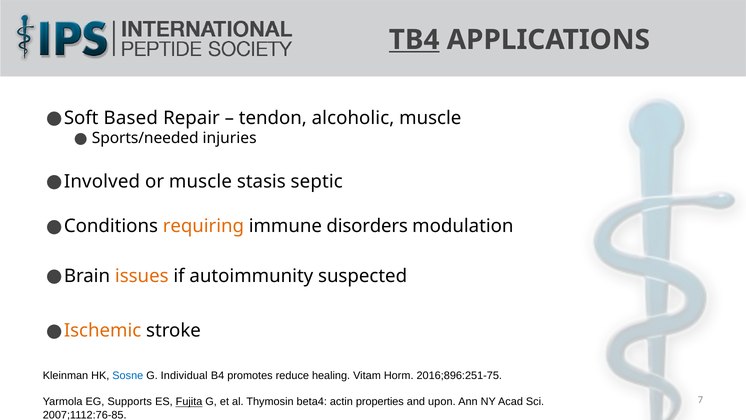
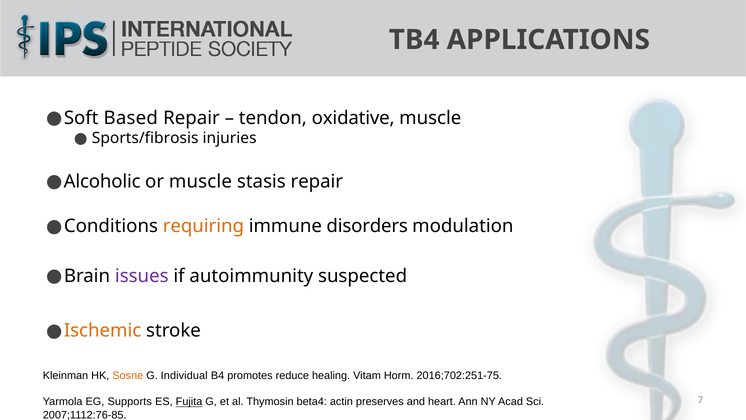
TB4 underline: present -> none (414, 40)
alcoholic: alcoholic -> oxidative (353, 118)
Sports/needed: Sports/needed -> Sports/fibrosis (145, 138)
Involved: Involved -> Alcoholic (102, 181)
stasis septic: septic -> repair (317, 181)
issues colour: orange -> purple (142, 276)
Sosne colour: blue -> orange (128, 375)
2016;896:251-75: 2016;896:251-75 -> 2016;702:251-75 (459, 375)
properties: properties -> preserves (380, 402)
upon: upon -> heart (442, 402)
